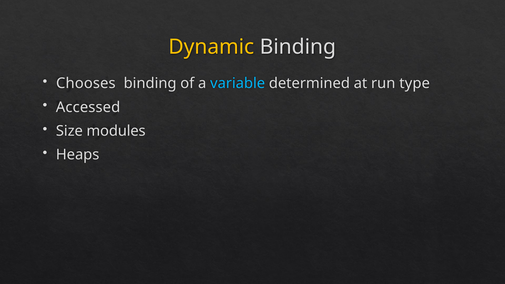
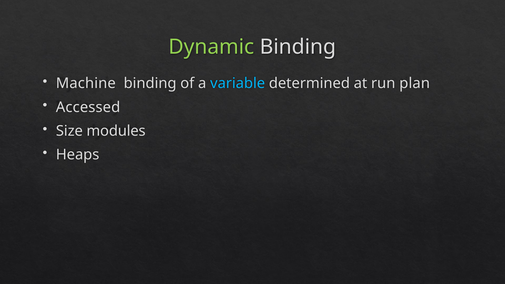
Dynamic colour: yellow -> light green (211, 47)
Chooses: Chooses -> Machine (86, 83)
type: type -> plan (415, 83)
